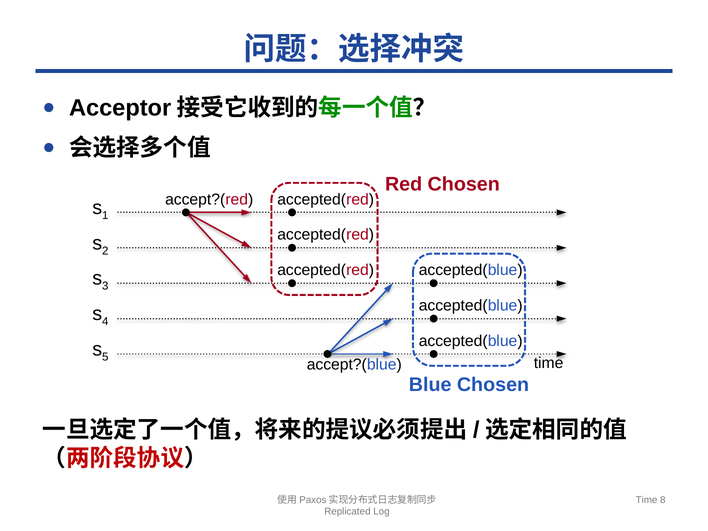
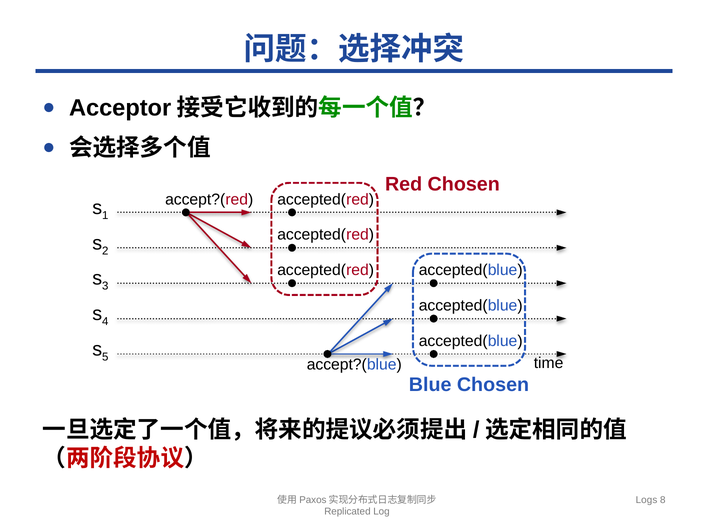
Time: Time -> Logs (646, 500)
